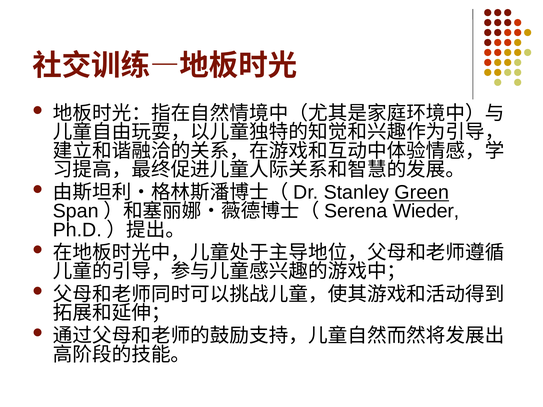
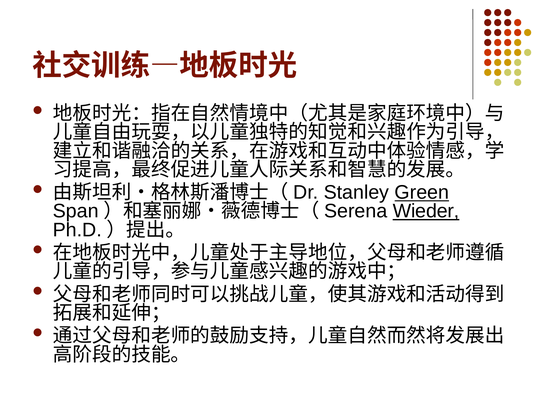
Wieder underline: none -> present (426, 211)
